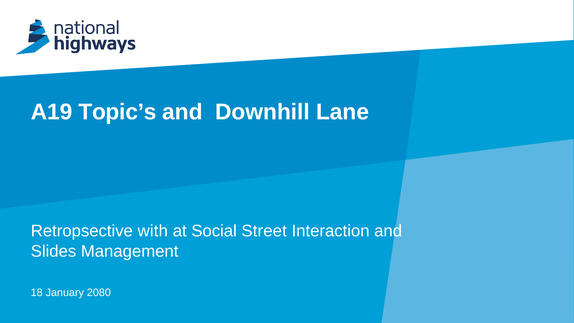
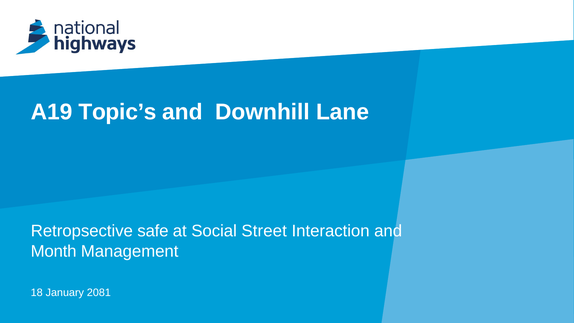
with: with -> safe (153, 231)
Slides: Slides -> Month (54, 251)
2080: 2080 -> 2081 (99, 293)
